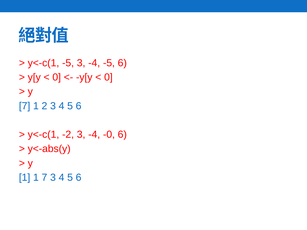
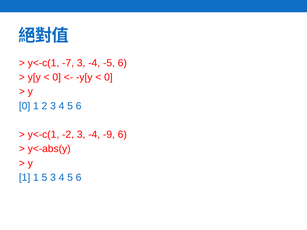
y<-c(1 -5: -5 -> -7 (68, 63)
7: 7 -> 0 (25, 106)
-0: -0 -> -9 (109, 135)
1 7: 7 -> 5 (44, 178)
